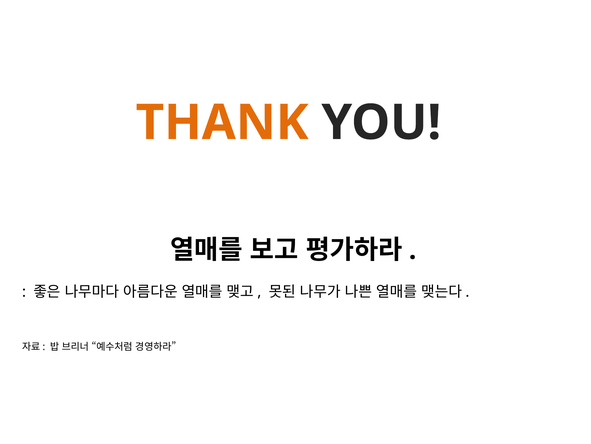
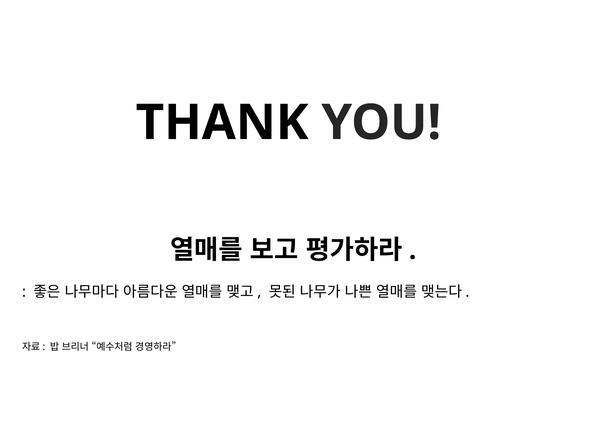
THANK colour: orange -> black (222, 123)
